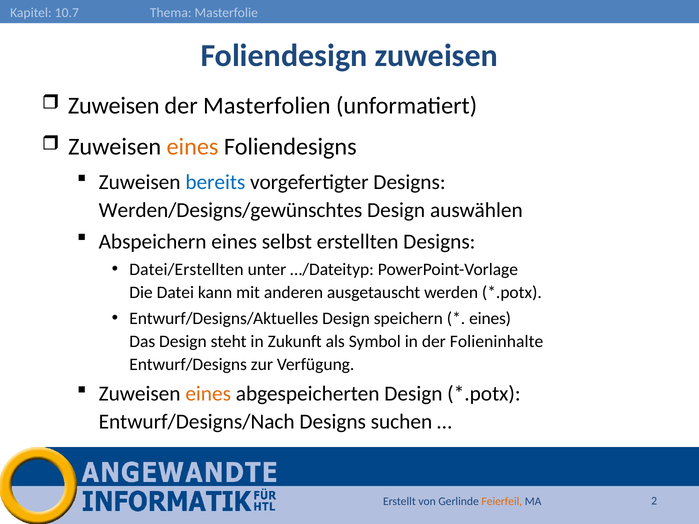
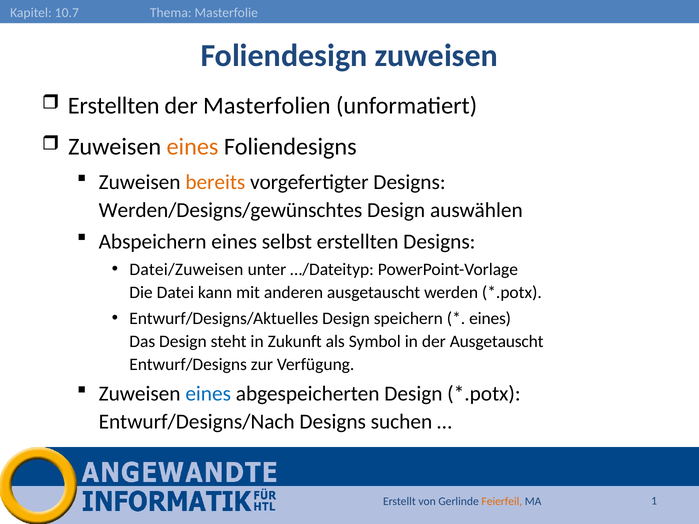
Zuweisen: Zuweisen -> Erstellten (114, 106)
bereits colour: blue -> orange (215, 182)
Datei/Erstellten: Datei/Erstellten -> Datei/Zuweisen (186, 270)
der Folieninhalte: Folieninhalte -> Ausgetauscht (497, 342)
eines colour: orange -> blue (208, 394)
2: 2 -> 1 (654, 501)
